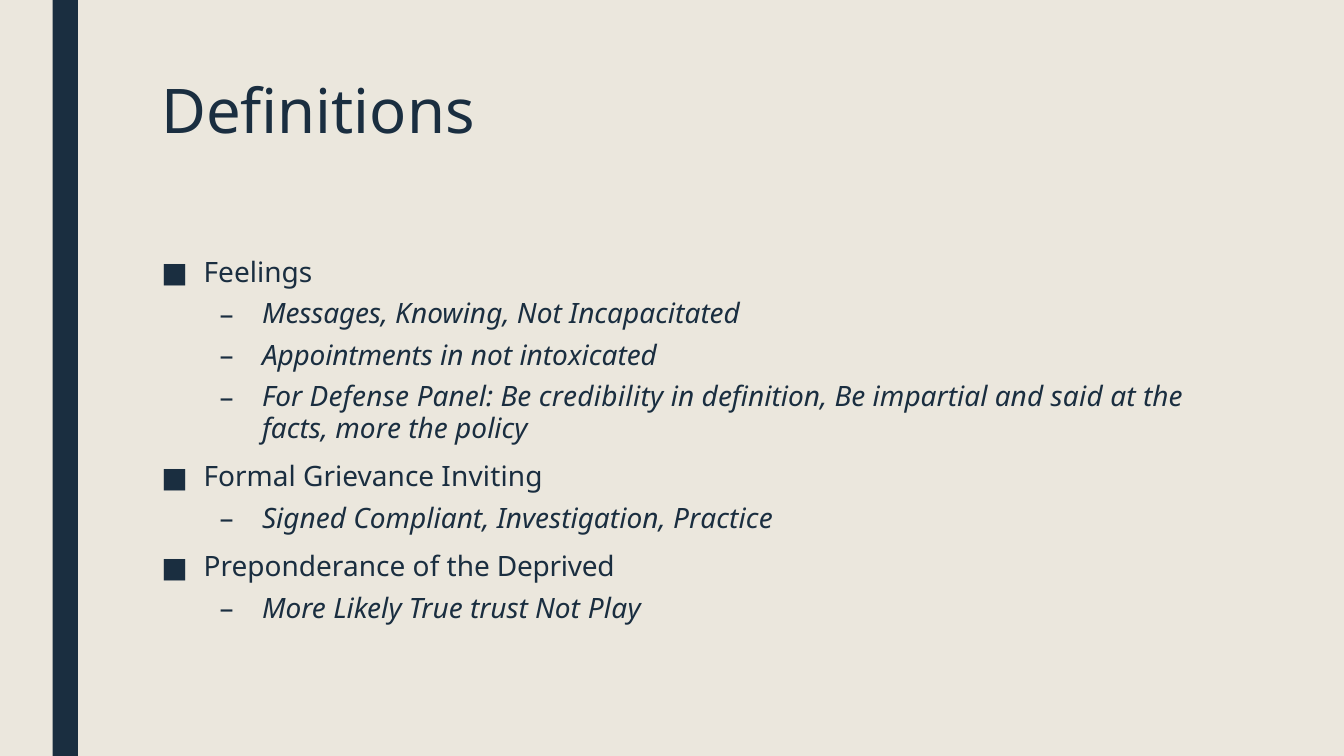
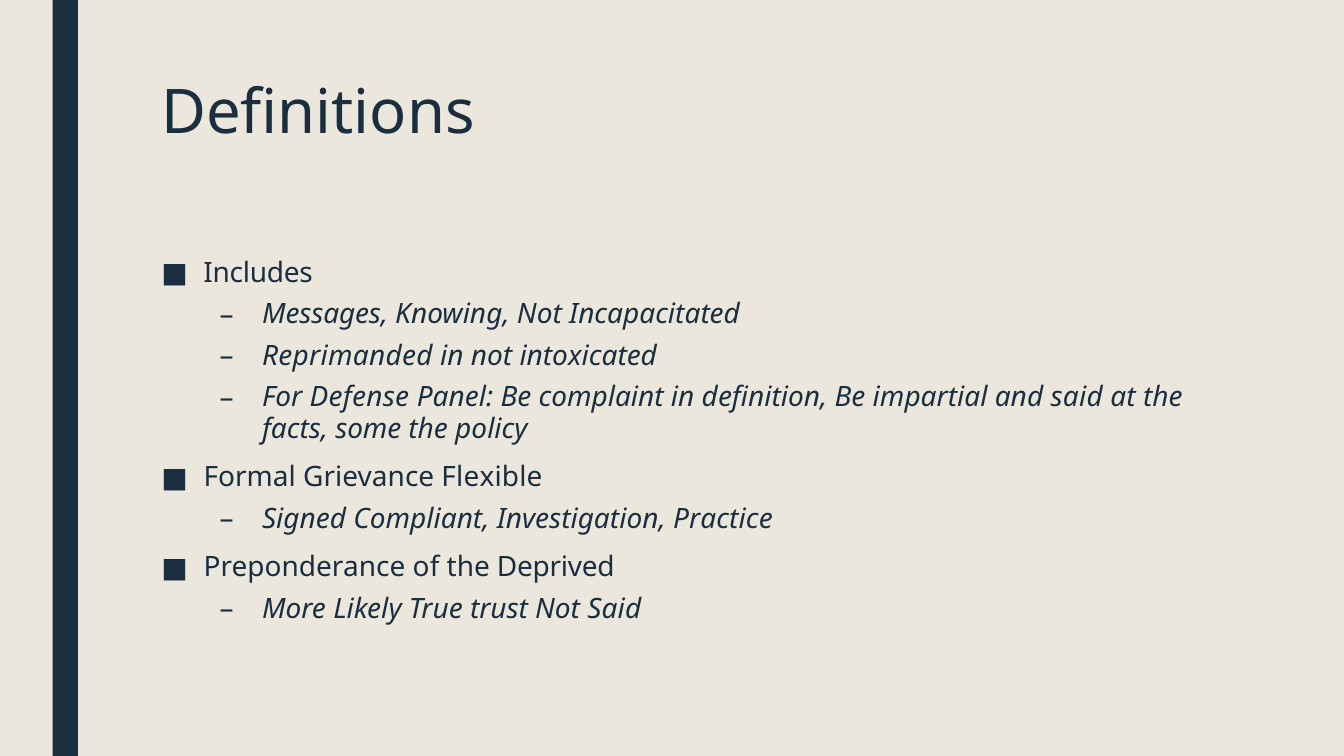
Feelings: Feelings -> Includes (258, 273)
Appointments: Appointments -> Reprimanded (347, 356)
credibility: credibility -> complaint (601, 397)
facts more: more -> some (368, 429)
Inviting: Inviting -> Flexible (492, 477)
Not Play: Play -> Said (614, 609)
